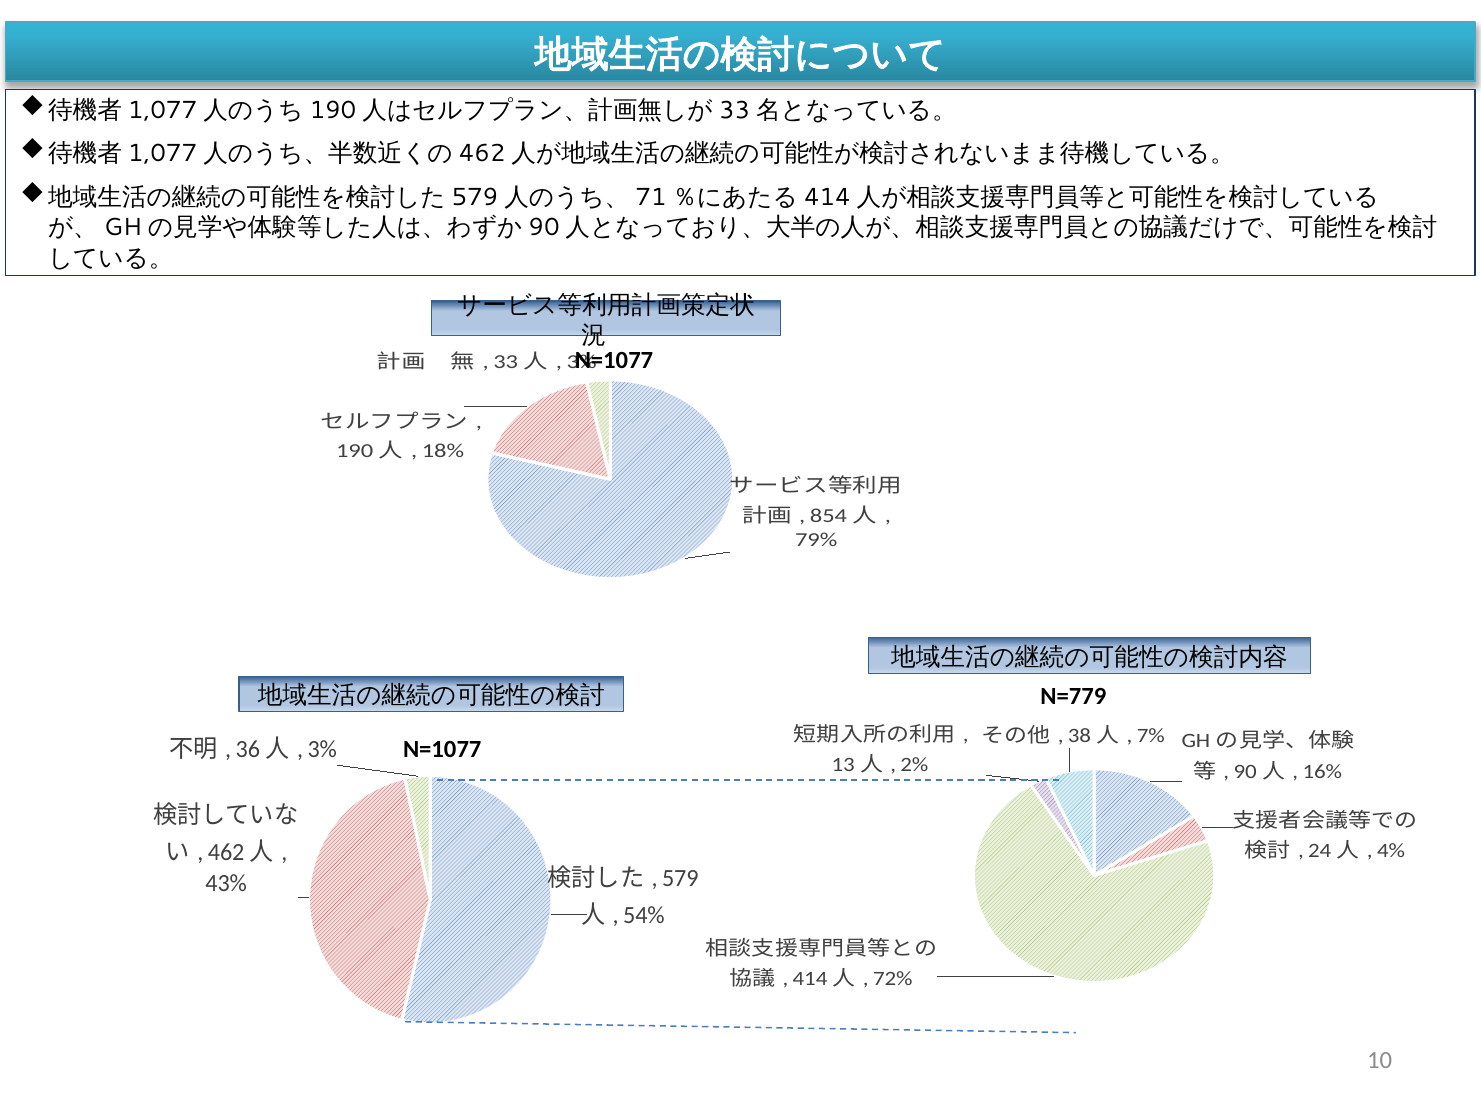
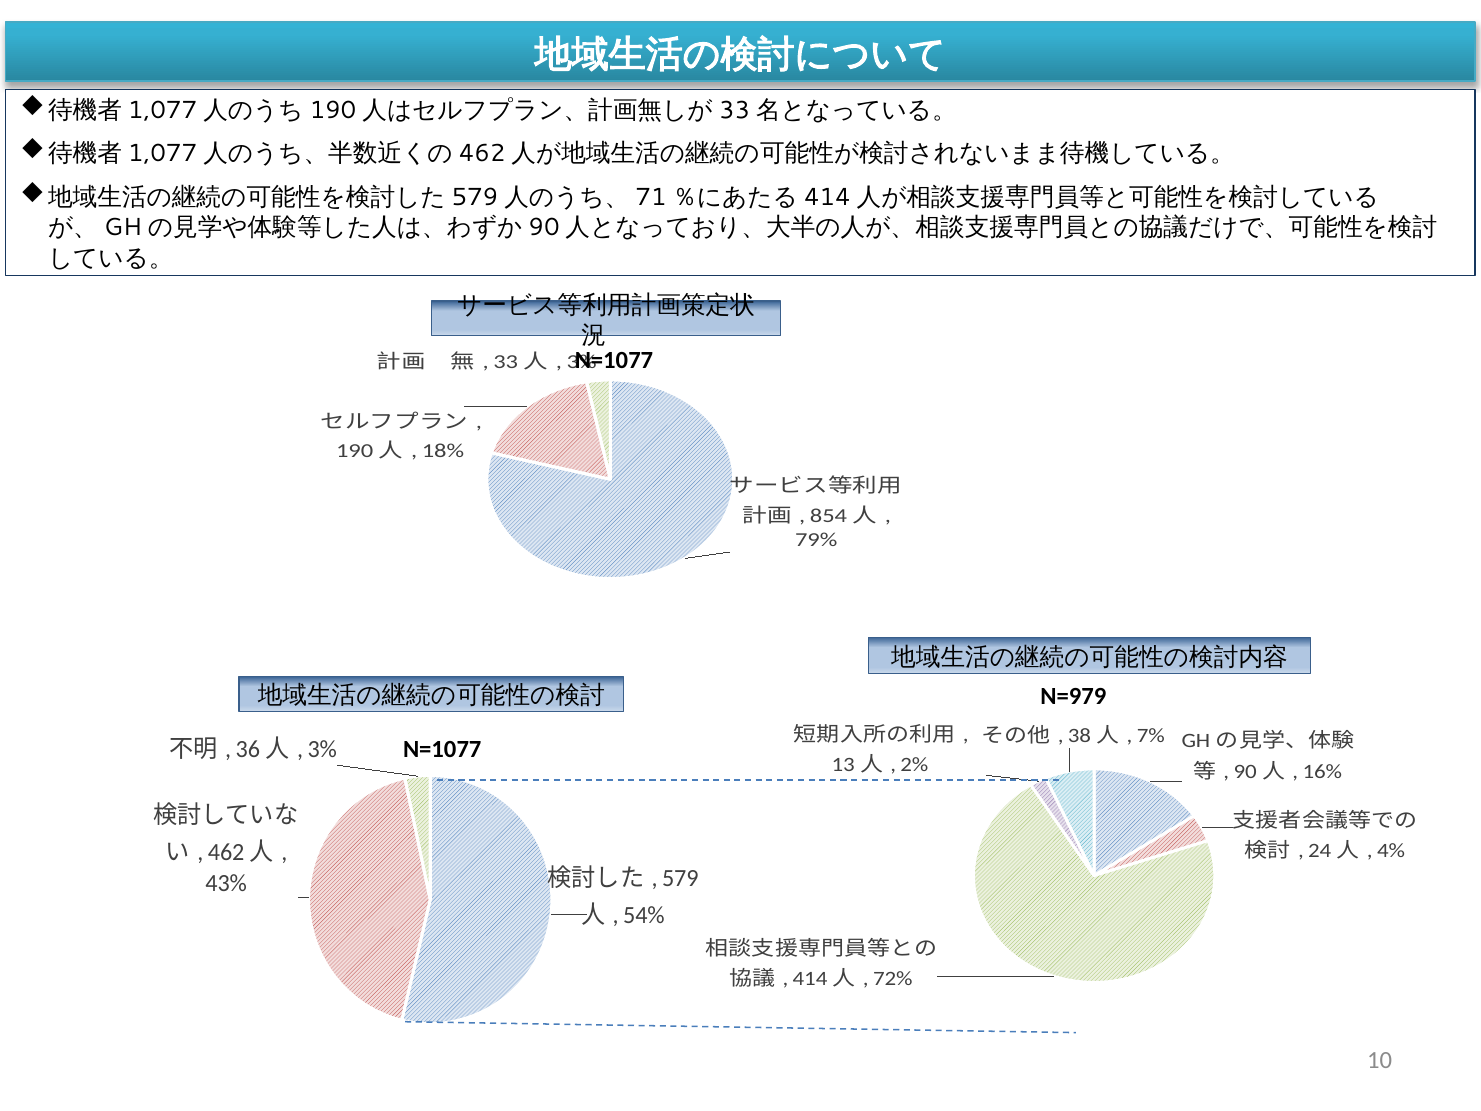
N=779: N=779 -> N=979 (1073, 696)
